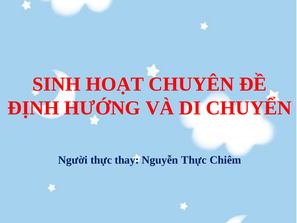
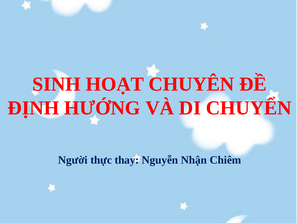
Nguyễn Thực: Thực -> Nhận (194, 160)
